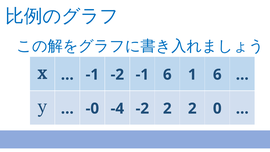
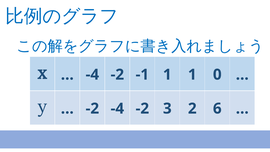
-1: -1 -> -4 (92, 75)
-1 6: 6 -> 1 (167, 75)
1 6: 6 -> 0 (217, 75)
-0: -0 -> -2 (92, 108)
-2 2: 2 -> 3 (167, 108)
0: 0 -> 6 (217, 108)
